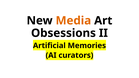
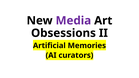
Media colour: orange -> purple (73, 21)
